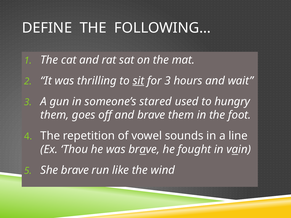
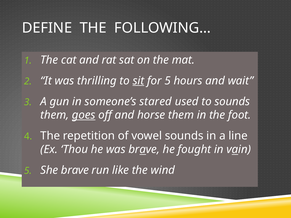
for 3: 3 -> 5 (168, 81)
to hungry: hungry -> sounds (232, 102)
goes underline: none -> present (84, 115)
and brave: brave -> horse (151, 115)
